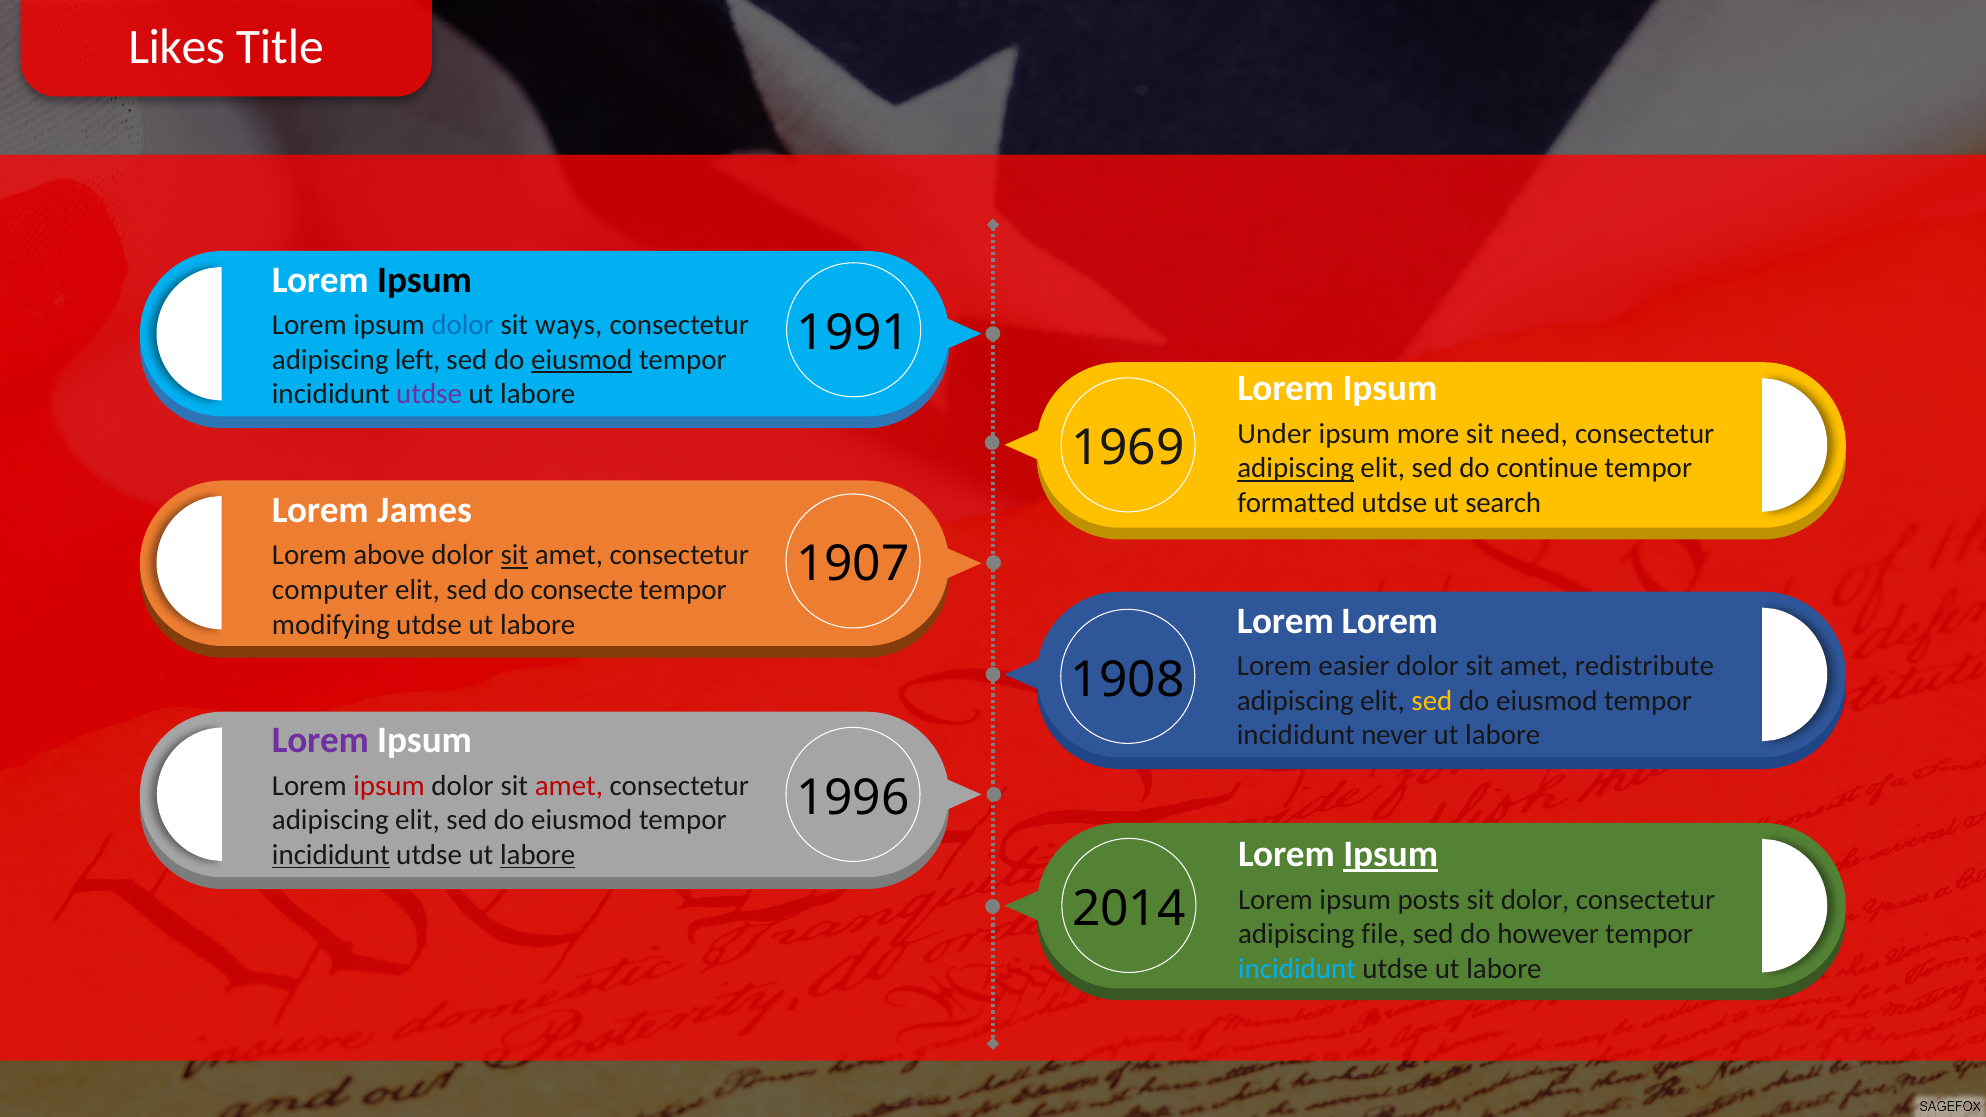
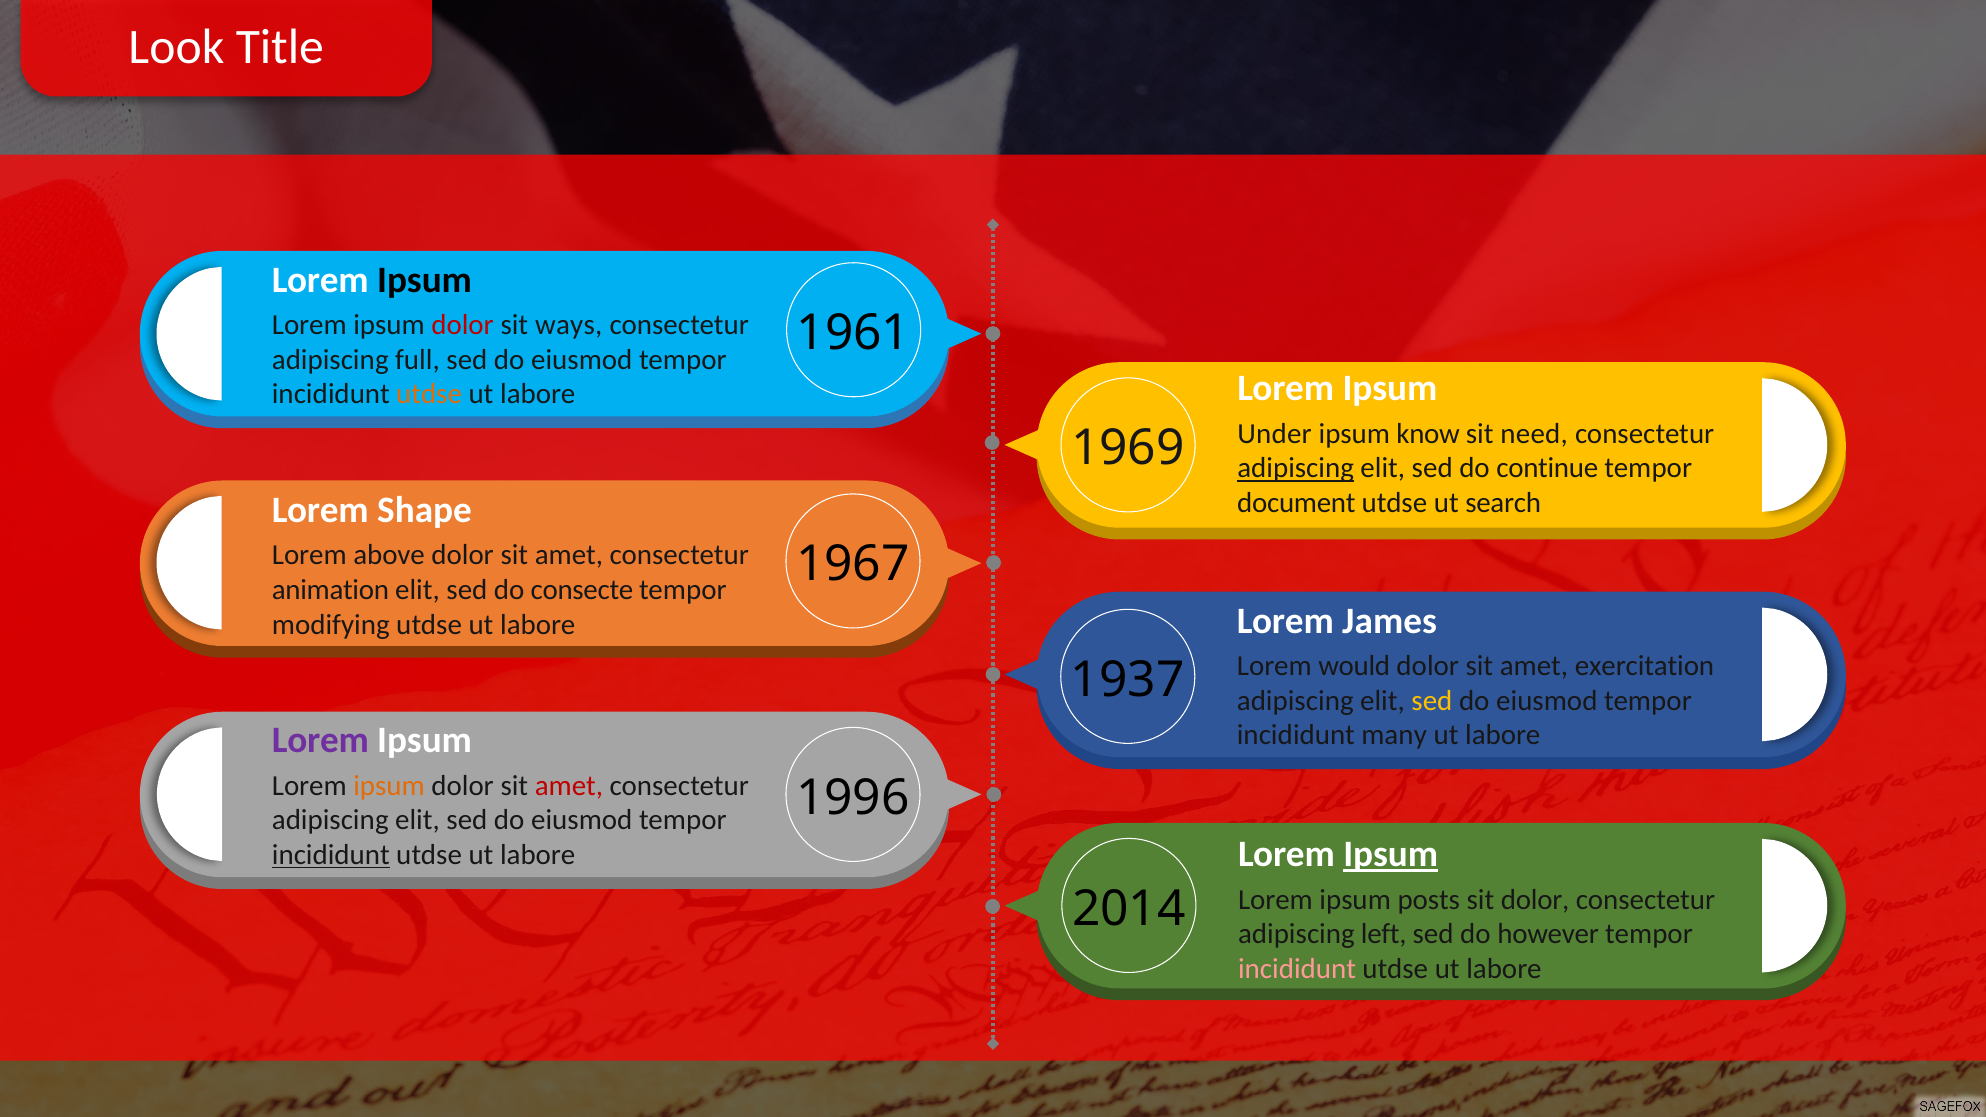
Likes: Likes -> Look (176, 47)
dolor colour: blue -> red (463, 325)
1991: 1991 -> 1961 (854, 333)
left: left -> full (417, 360)
eiusmod underline: present -> none (582, 360)
utdse colour: purple -> orange (429, 394)
more: more -> know (1428, 434)
formatted: formatted -> document (1296, 503)
James: James -> Shape (425, 510)
sit underline: present -> none (514, 555)
1907: 1907 -> 1967 (853, 564)
computer: computer -> animation (330, 590)
Lorem: Lorem -> James (1390, 621)
easier: easier -> would (1354, 666)
redistribute: redistribute -> exercitation (1644, 666)
1908: 1908 -> 1937 (1128, 680)
never: never -> many (1394, 735)
ipsum colour: red -> orange (389, 786)
labore underline: present -> none (538, 855)
file: file -> left (1384, 934)
incididunt colour: light blue -> pink (1297, 969)
